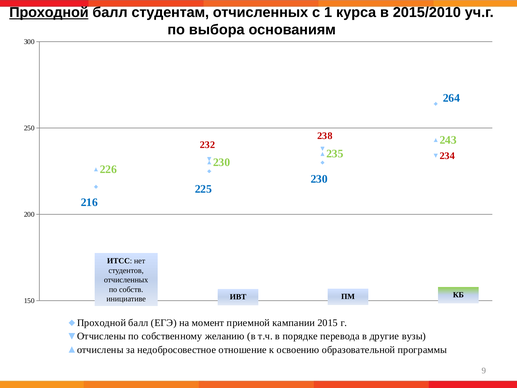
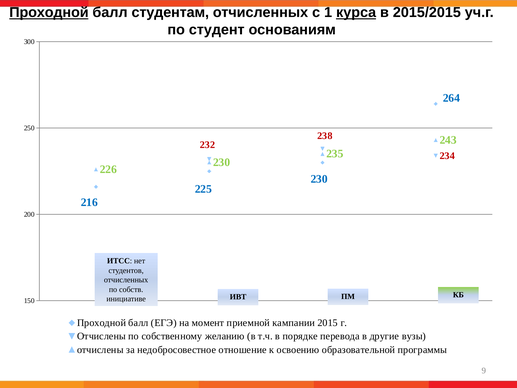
курса underline: none -> present (356, 13)
2015/2010: 2015/2010 -> 2015/2015 (427, 13)
выбора: выбора -> студент (217, 30)
